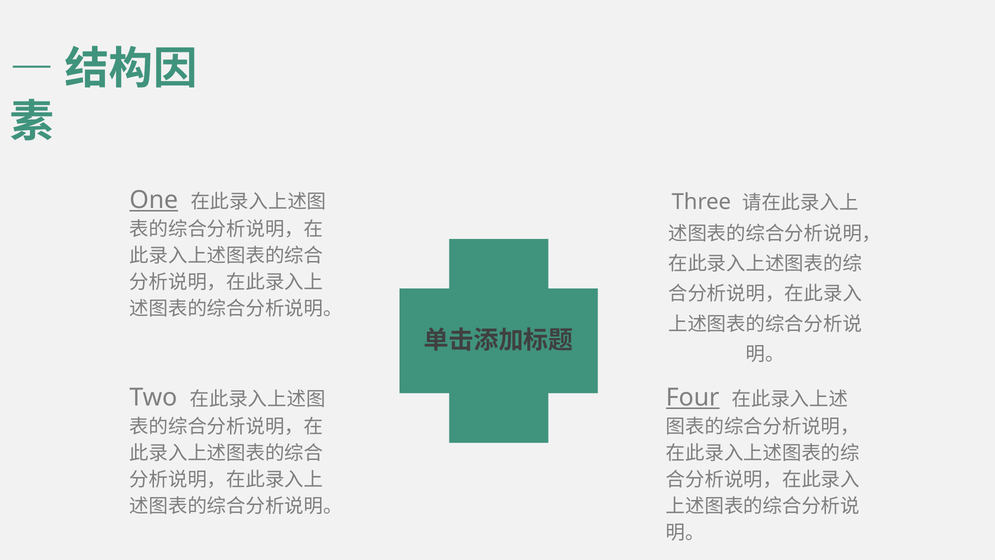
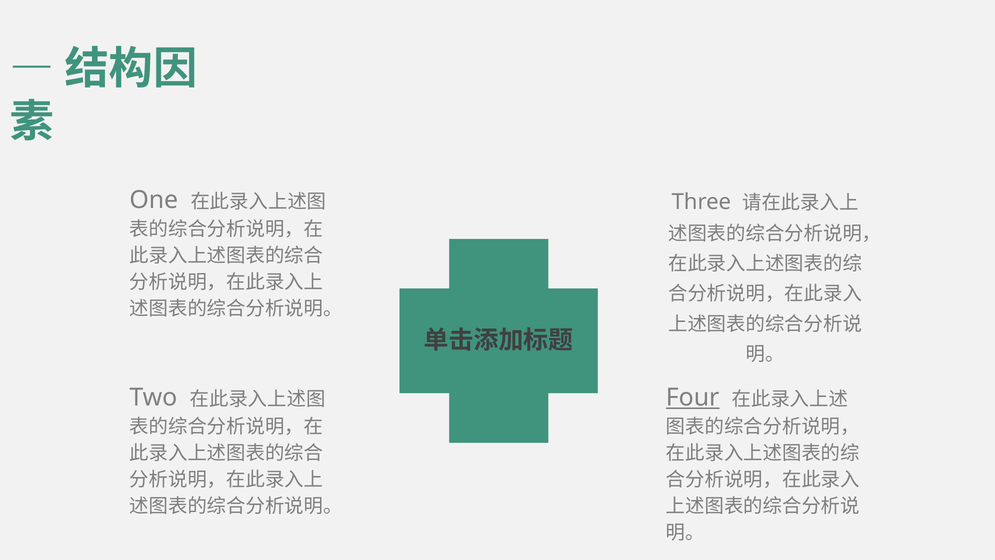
One underline: present -> none (154, 200)
